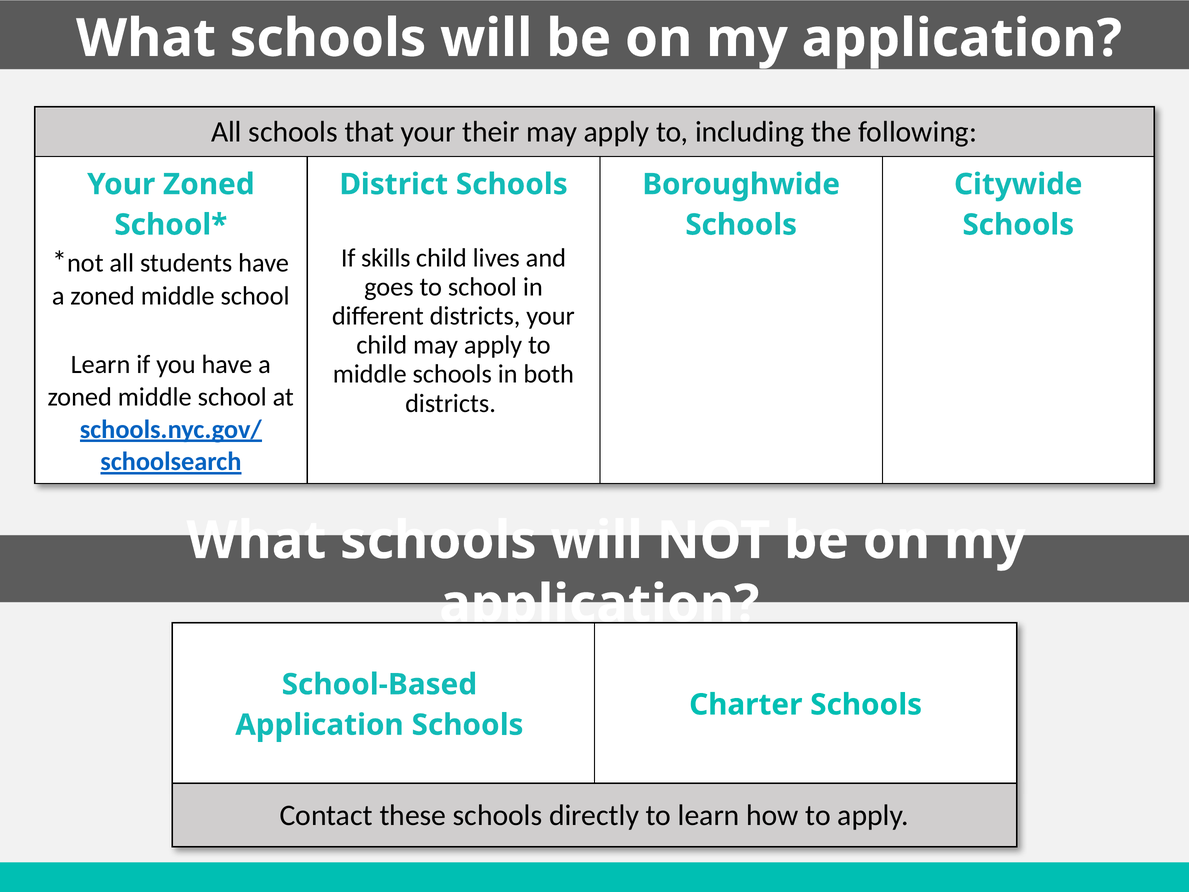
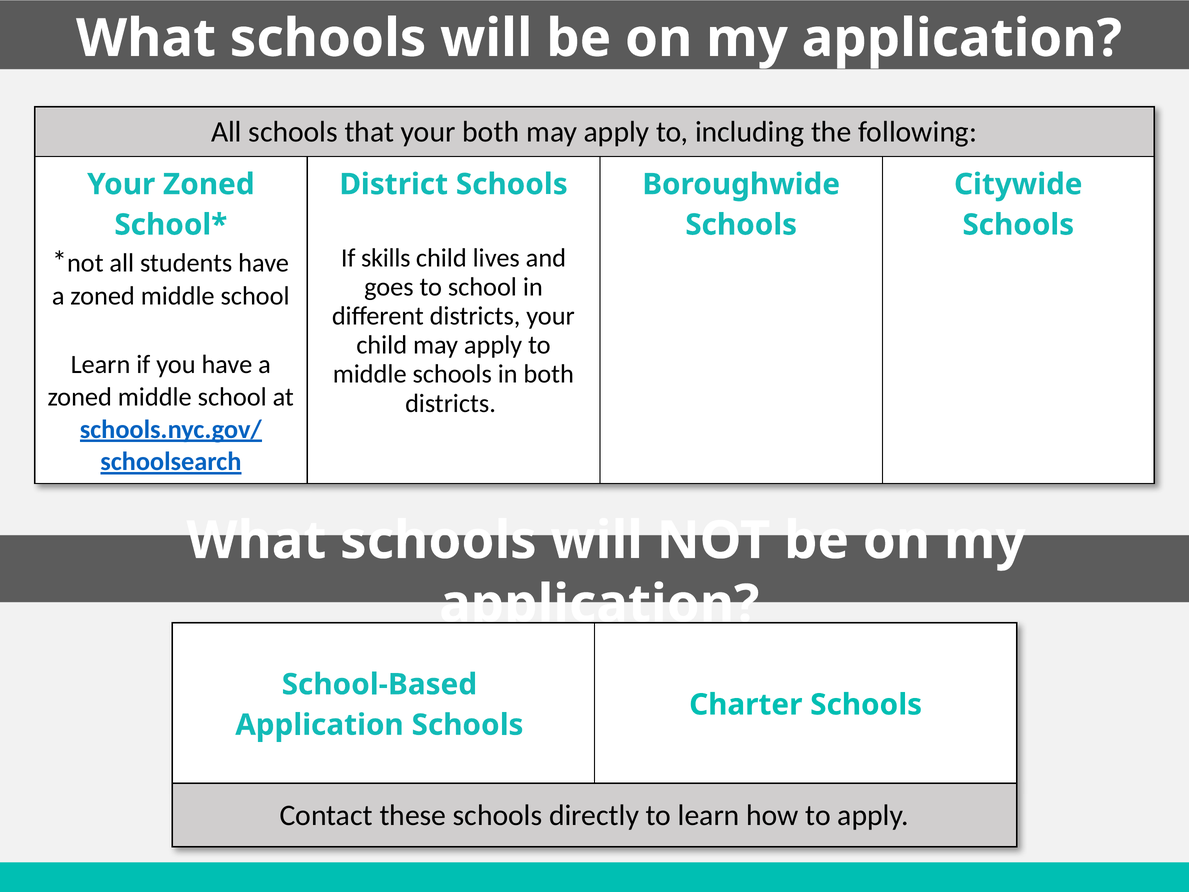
your their: their -> both (491, 132)
